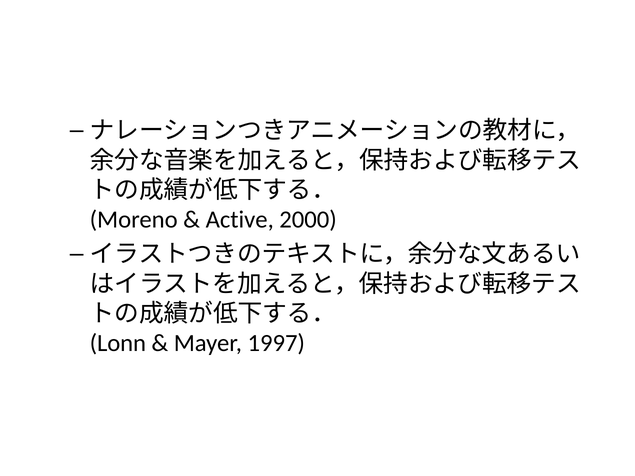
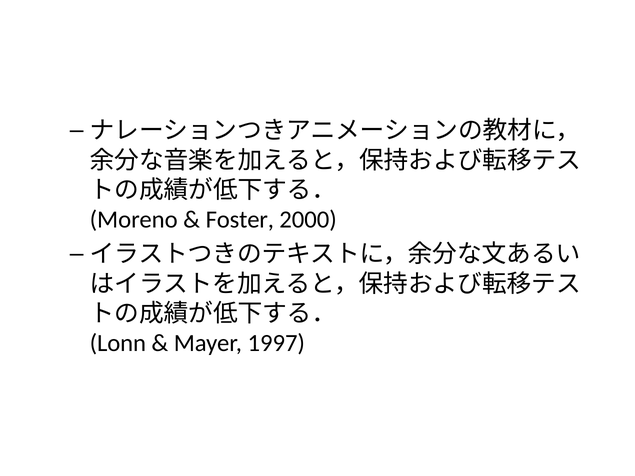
Active: Active -> Foster (240, 220)
